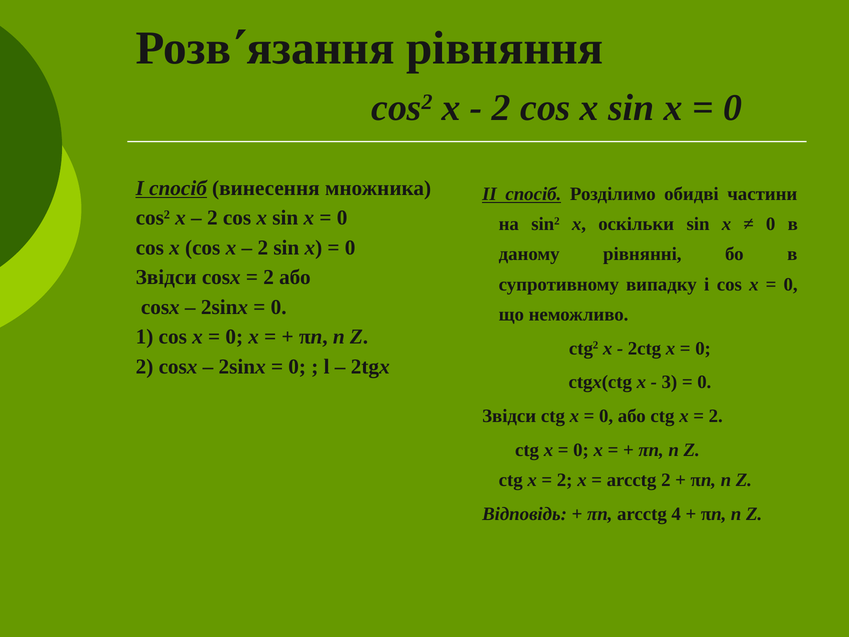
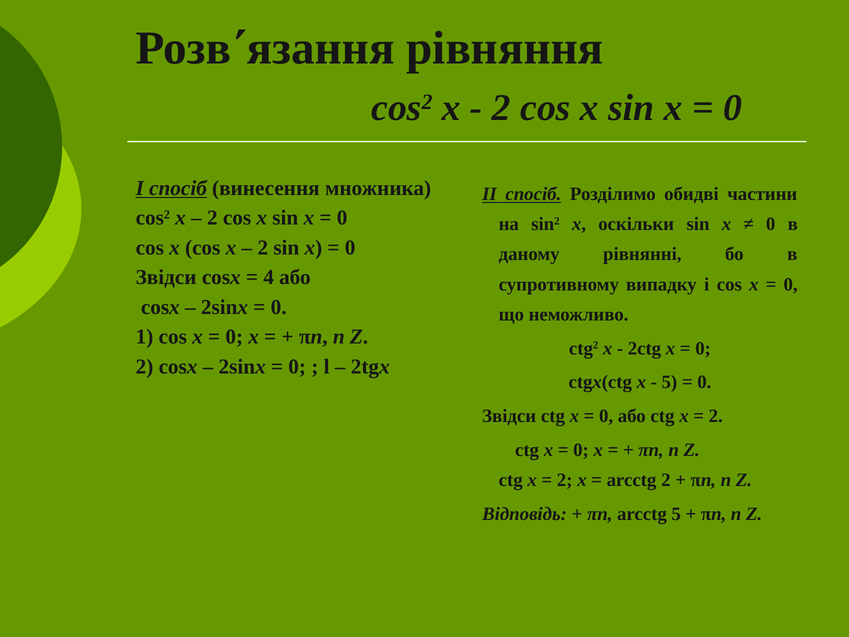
2: 2 -> 4 (269, 277)
3: 3 -> 5 (669, 382)
arcctg 4: 4 -> 5 (676, 514)
